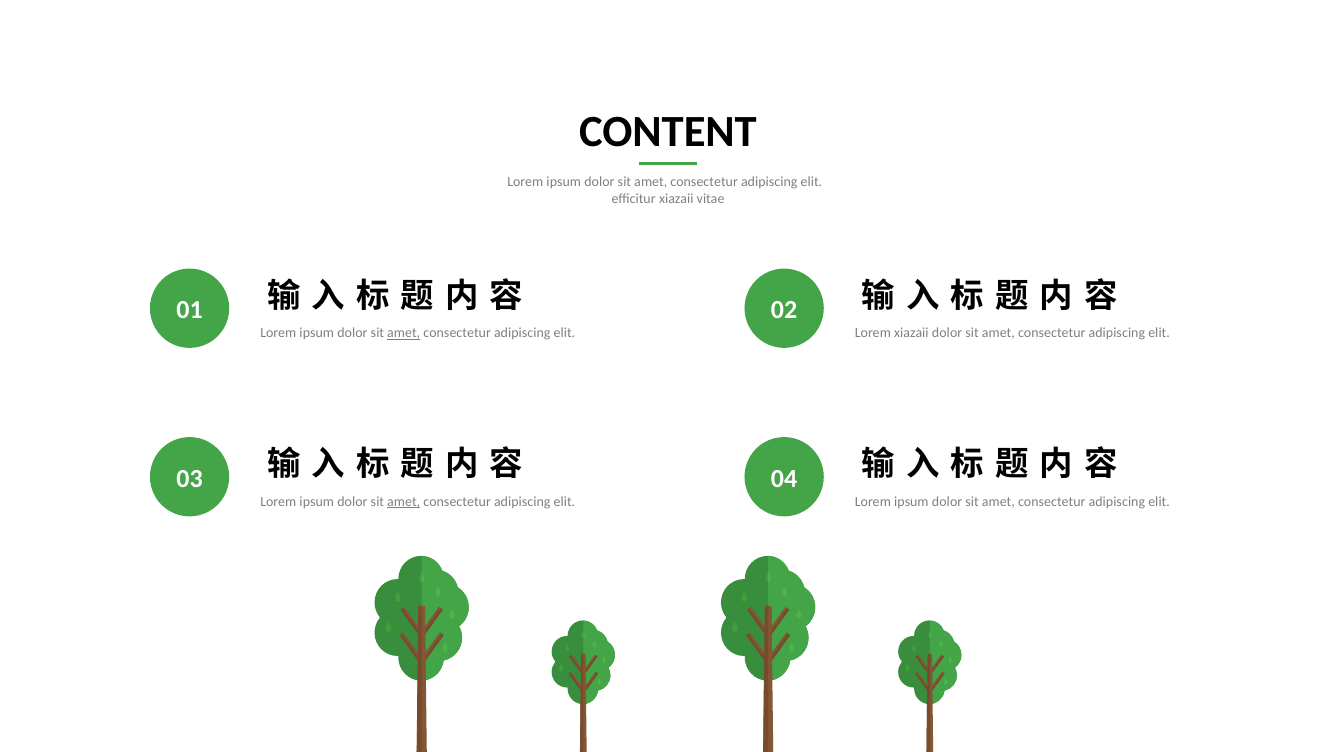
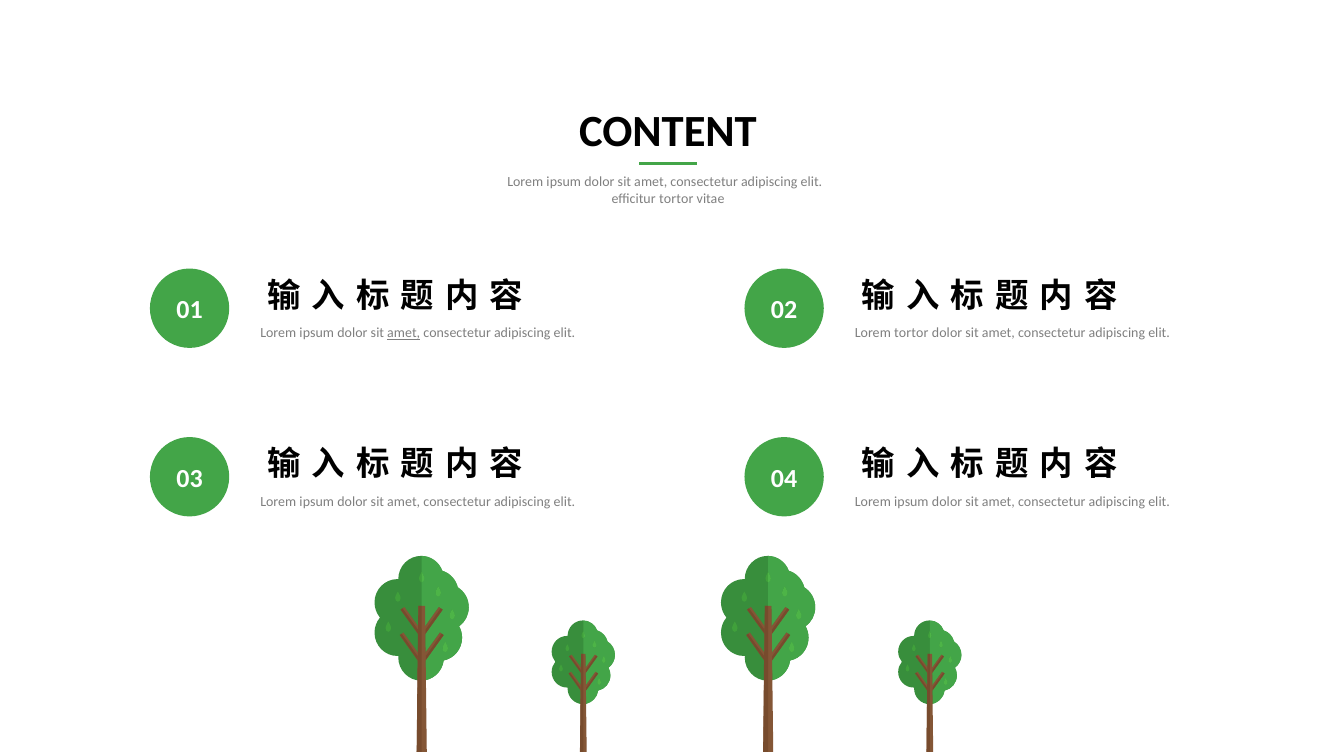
efficitur xiazaii: xiazaii -> tortor (676, 199)
Lorem xiazaii: xiazaii -> tortor (911, 333)
amet underline: present -> none (404, 501)
